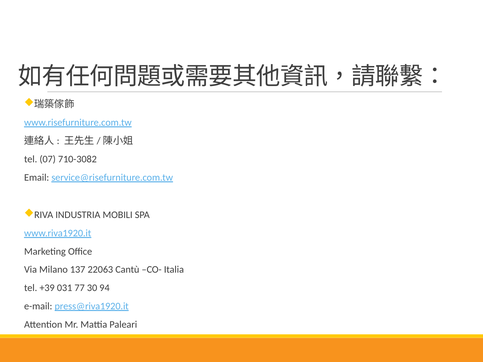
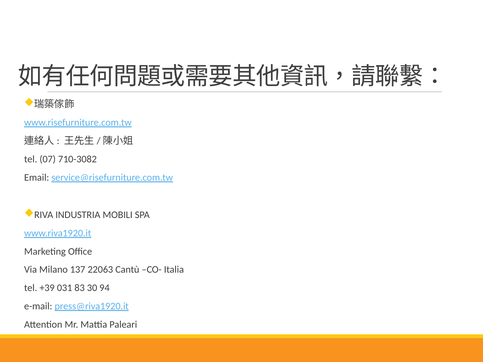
77: 77 -> 83 (80, 288)
